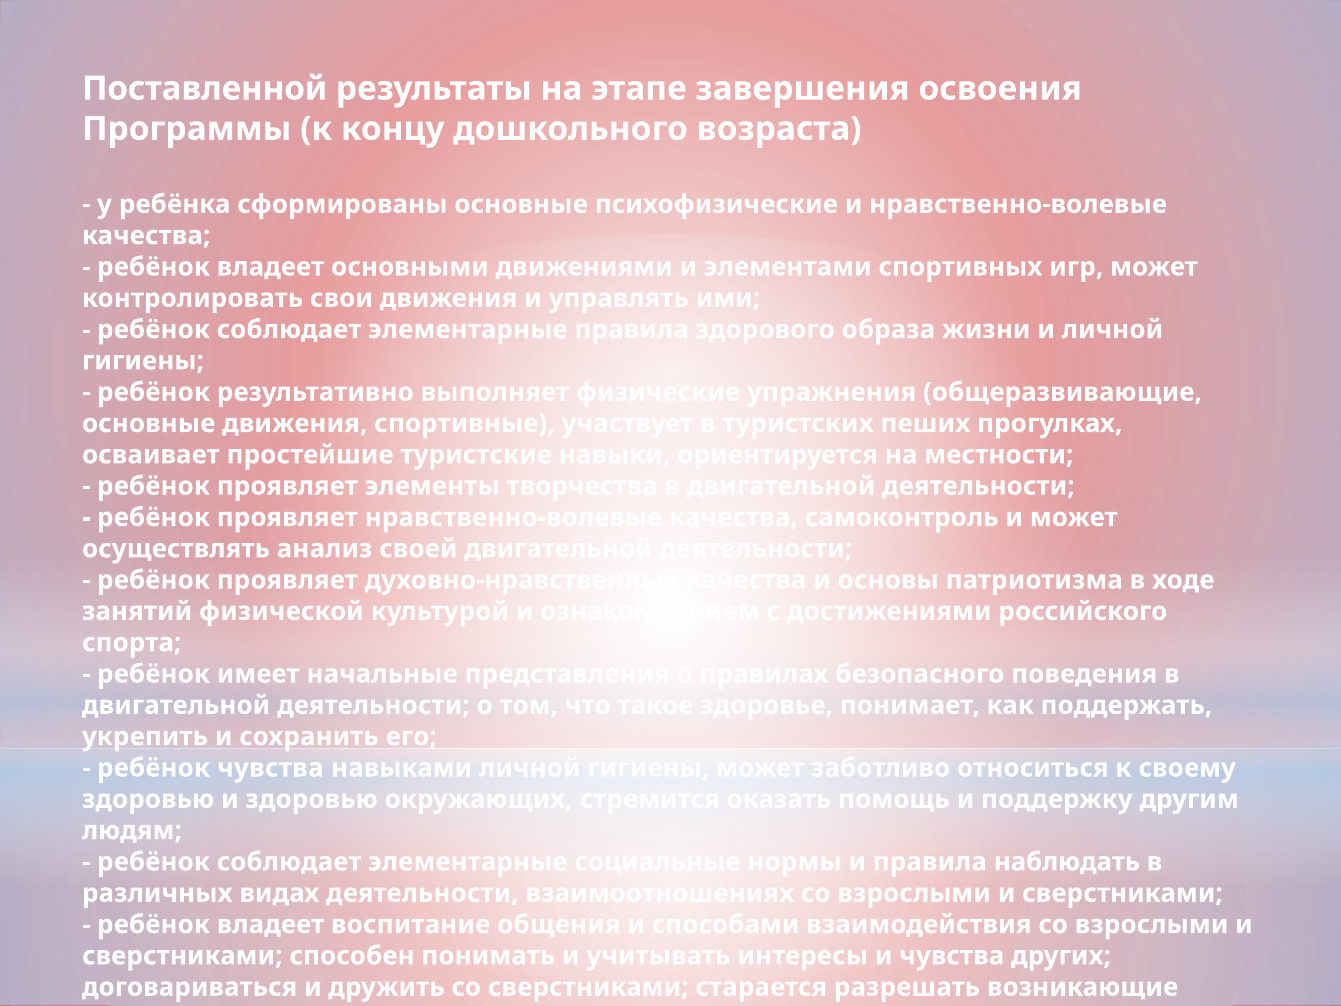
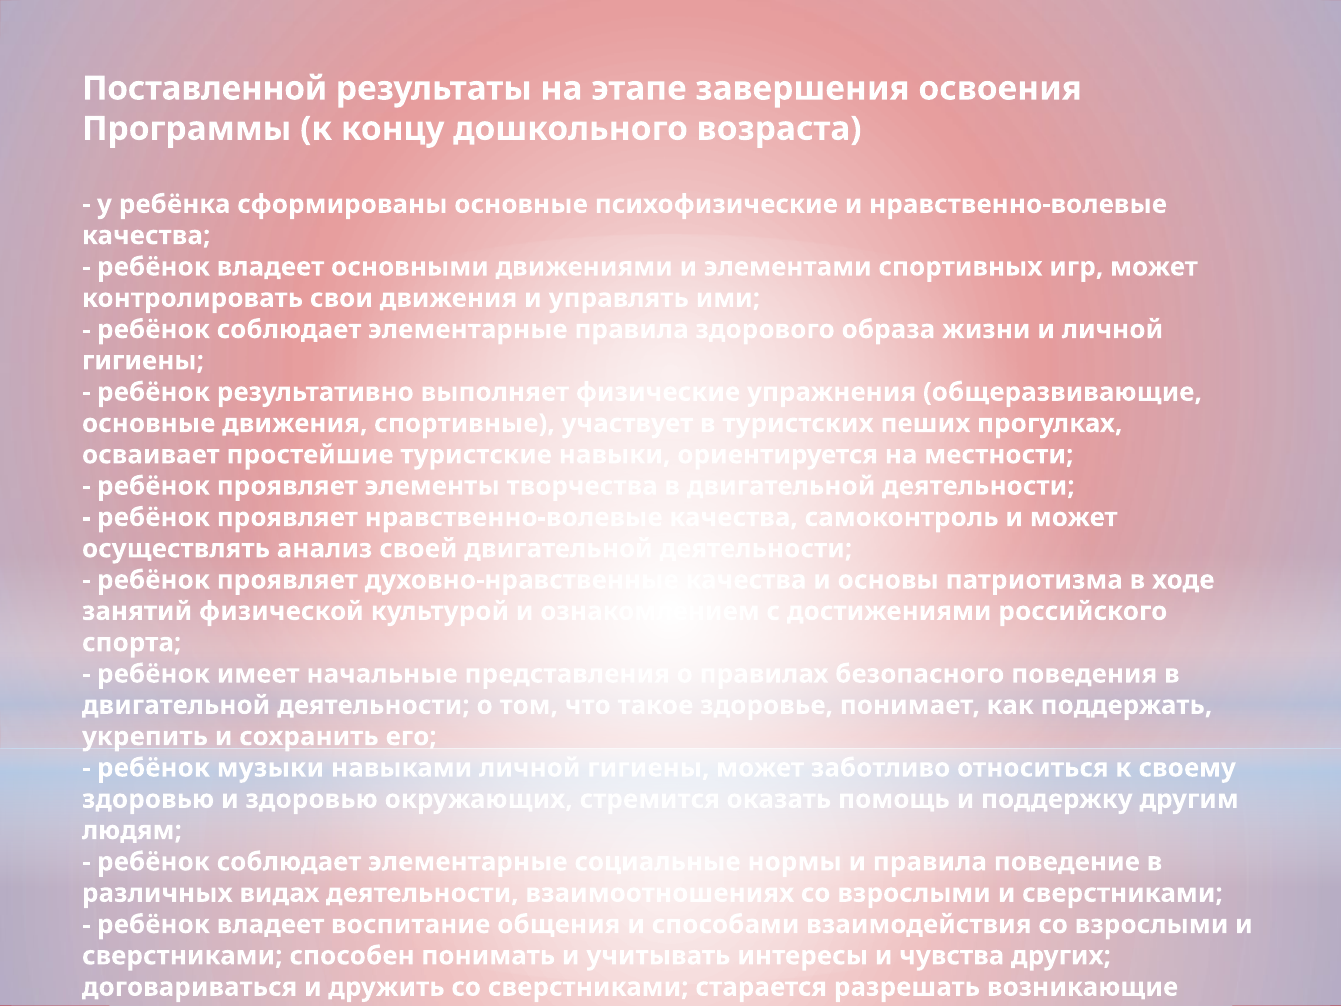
ребёнок чувства: чувства -> музыки (270, 768)
наблюдать: наблюдать -> поведение (1067, 862)
